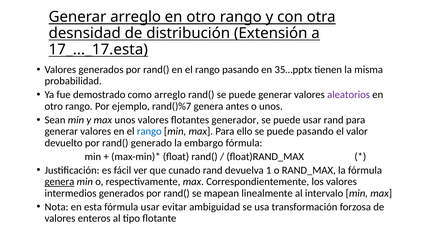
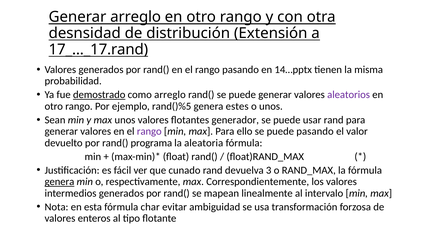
17_..._17.esta: 17_..._17.esta -> 17_..._17.rand (98, 49)
35…pptx: 35…pptx -> 14…pptx (293, 70)
demostrado underline: none -> present (99, 95)
rand()%7: rand()%7 -> rand()%5 (172, 106)
antes: antes -> estes (237, 106)
rango colour: blue -> purple (149, 131)
generado: generado -> programa (151, 143)
embargo: embargo -> aleatoria (204, 143)
1: 1 -> 3 (269, 170)
fórmula usar: usar -> char (150, 207)
